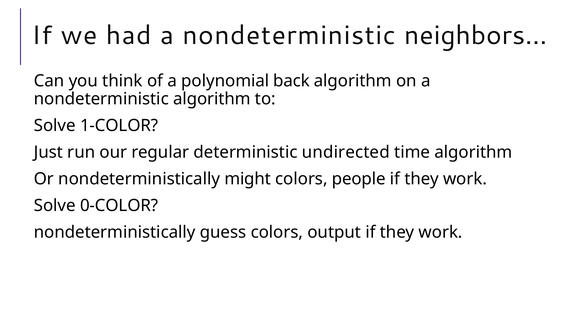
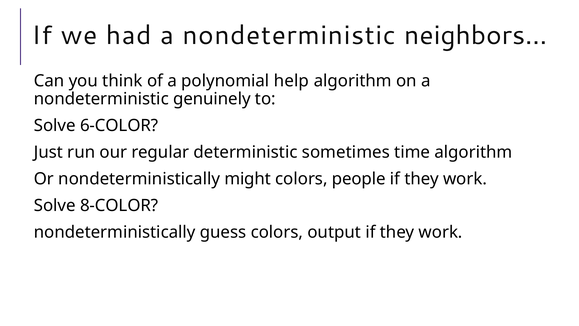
back: back -> help (291, 81)
nondeterministic algorithm: algorithm -> genuinely (212, 99)
1-COLOR: 1-COLOR -> 6-COLOR (119, 126)
undirected: undirected -> sometimes (346, 152)
0-COLOR: 0-COLOR -> 8-COLOR (119, 205)
